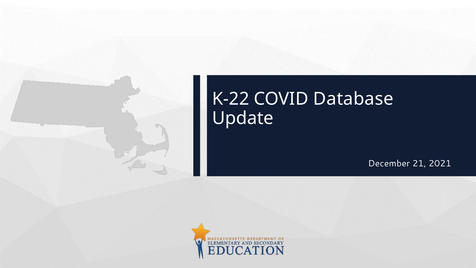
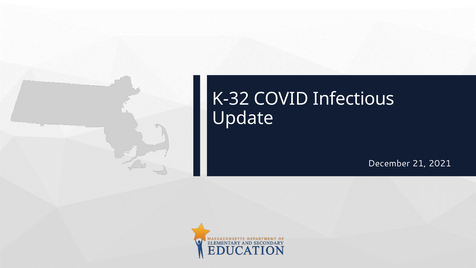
K-22: K-22 -> K-32 (231, 99)
Database: Database -> Infectious (354, 99)
